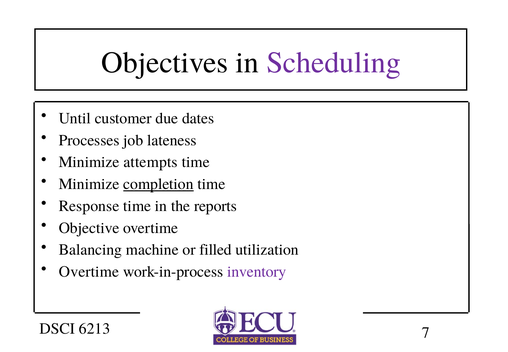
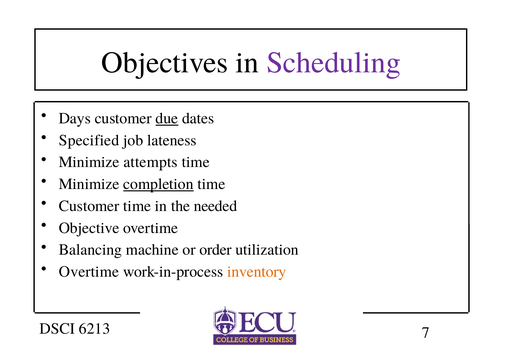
Until: Until -> Days (75, 118)
due underline: none -> present (167, 118)
Processes: Processes -> Specified (89, 140)
Response: Response -> Customer (89, 206)
reports: reports -> needed (215, 206)
filled: filled -> order (216, 250)
inventory colour: purple -> orange (257, 271)
